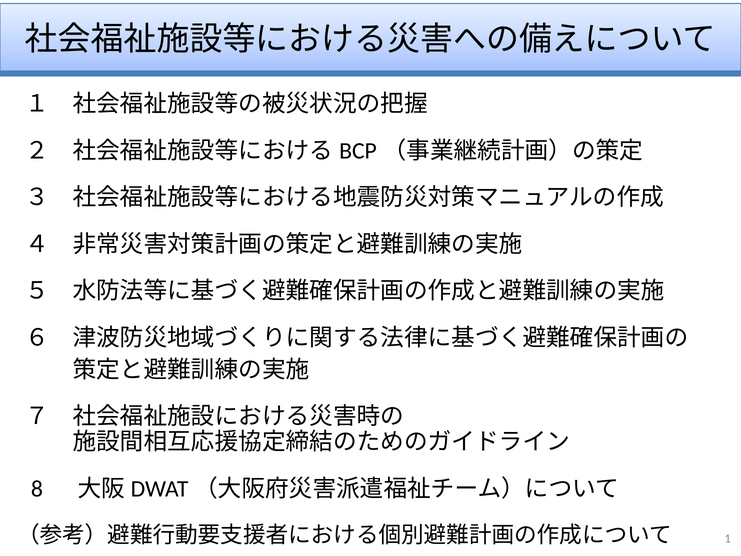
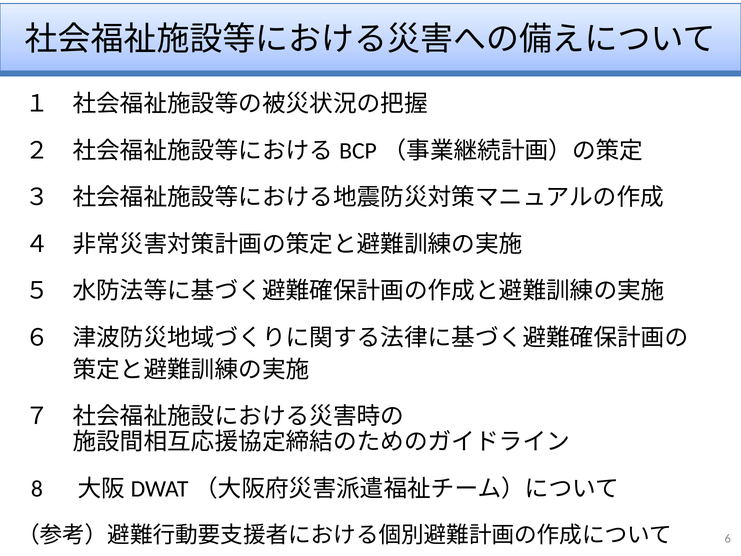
1: 1 -> 6 (728, 538)
